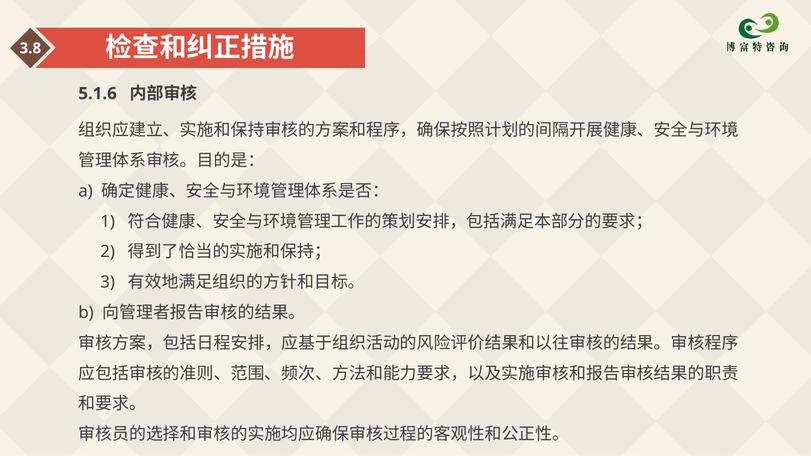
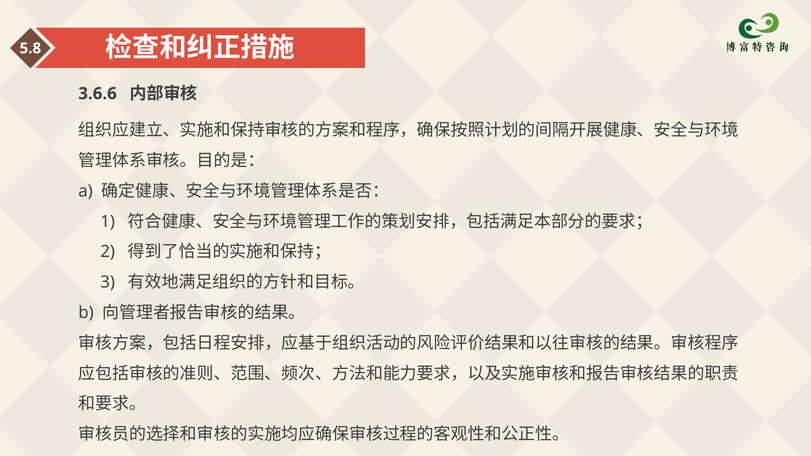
3.8: 3.8 -> 5.8 (30, 48)
5.1.6: 5.1.6 -> 3.6.6 (98, 94)
